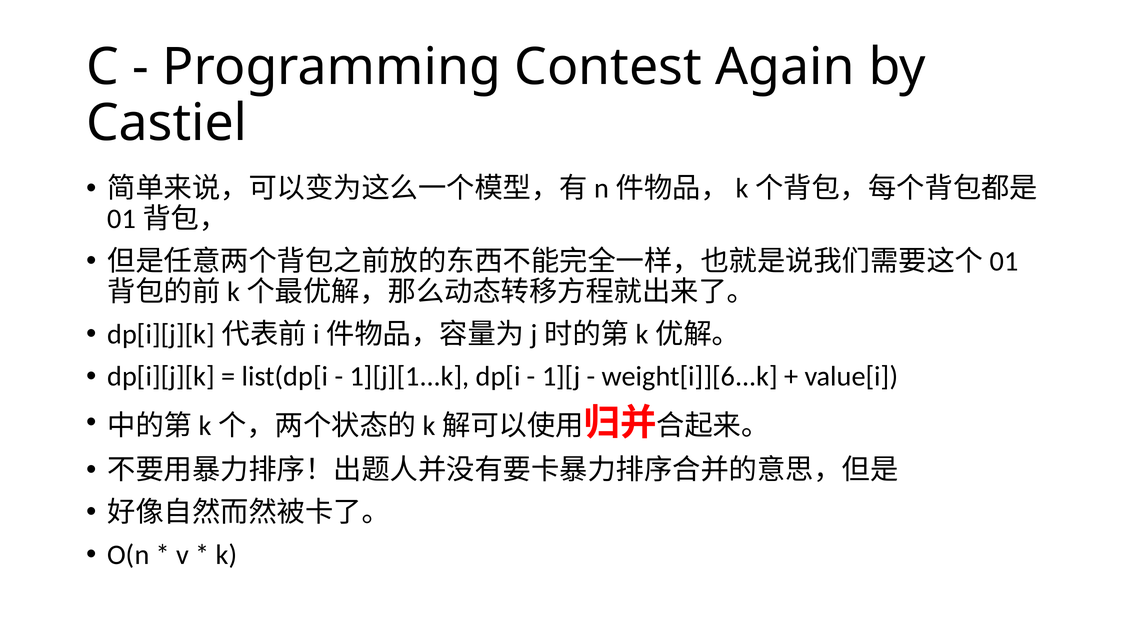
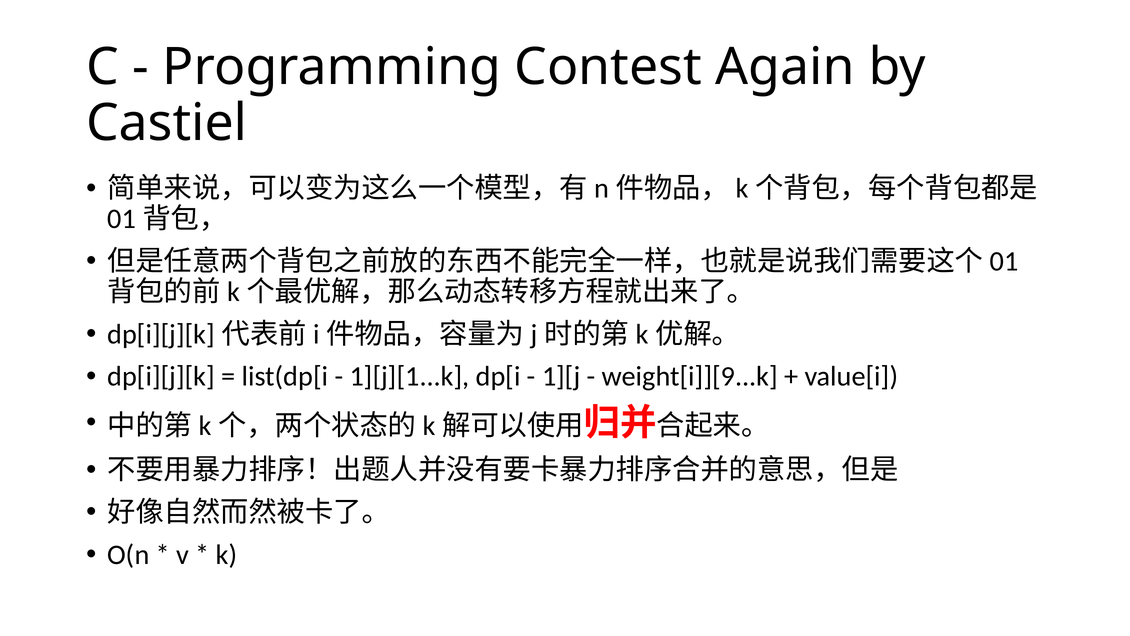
weight[i]][6...k: weight[i]][6...k -> weight[i]][9...k (690, 376)
